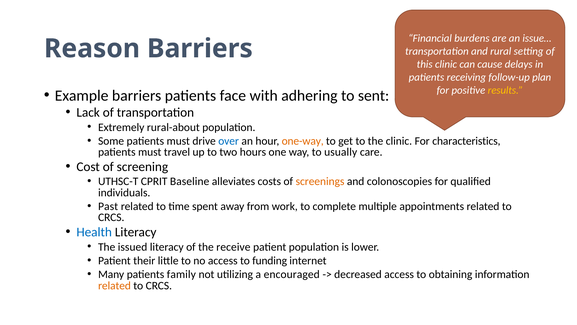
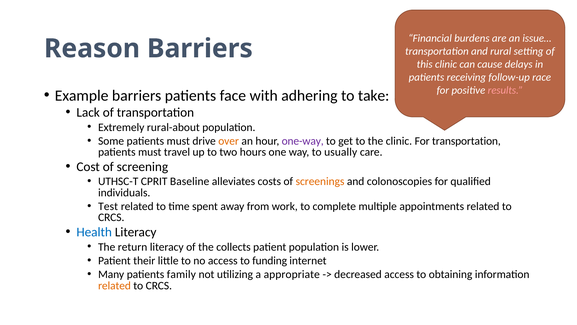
plan: plan -> race (542, 77)
results colour: yellow -> pink (505, 90)
sent: sent -> take (374, 96)
over colour: blue -> orange (229, 141)
one-way colour: orange -> purple (303, 141)
For characteristics: characteristics -> transportation (466, 141)
Past: Past -> Test (108, 206)
issued: issued -> return (133, 247)
receive: receive -> collects (233, 247)
encouraged: encouraged -> appropriate (292, 274)
